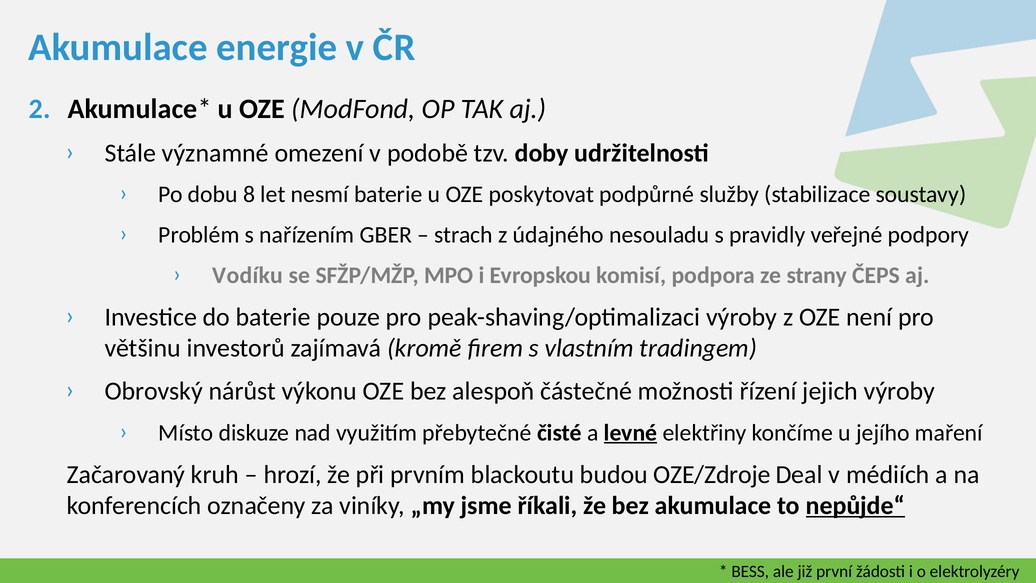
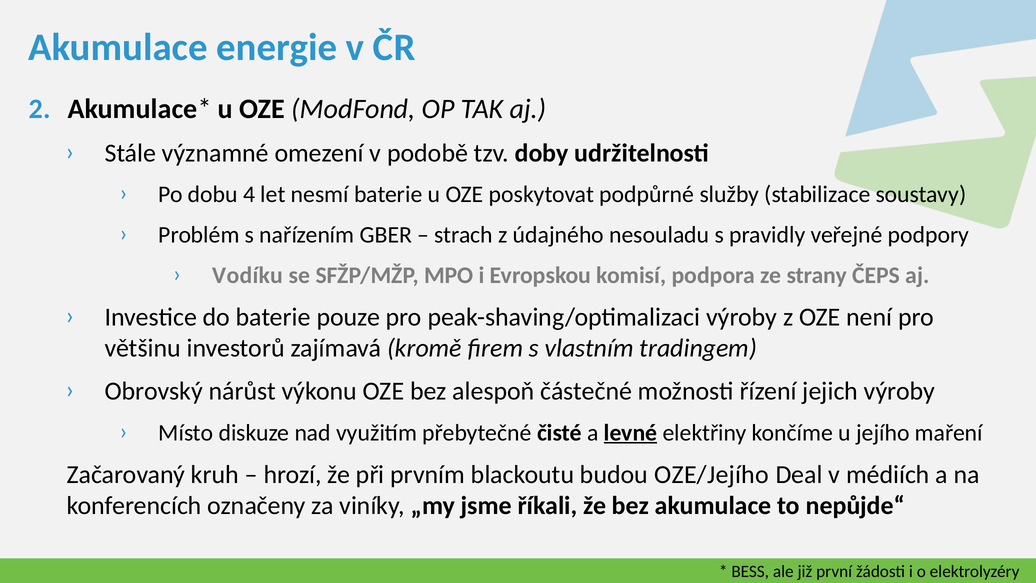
8: 8 -> 4 (249, 195)
OZE/Zdroje: OZE/Zdroje -> OZE/Jejího (712, 474)
nepůjde“ underline: present -> none (855, 505)
